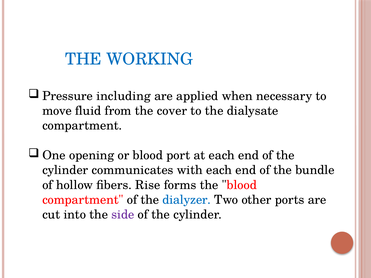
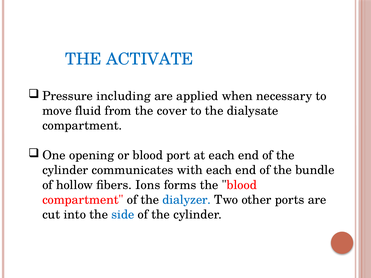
WORKING: WORKING -> ACTIVATE (150, 59)
Rise: Rise -> Ions (148, 185)
side colour: purple -> blue (123, 215)
